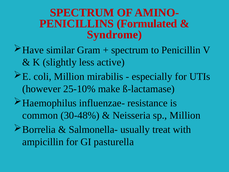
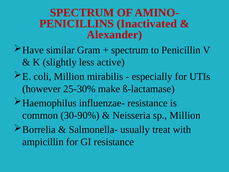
Formulated: Formulated -> Inactivated (147, 24)
Syndrome: Syndrome -> Alexander (114, 35)
25-10%: 25-10% -> 25-30% (79, 89)
30-48%: 30-48% -> 30-90% (80, 115)
GI pasturella: pasturella -> resistance (114, 142)
